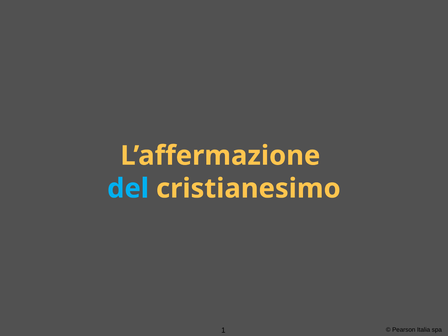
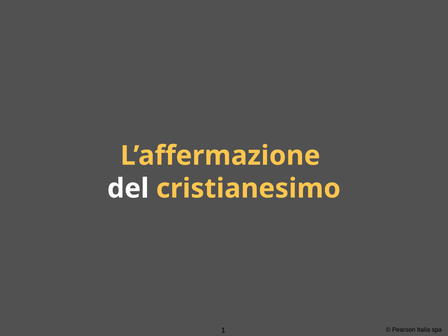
del colour: light blue -> white (128, 189)
